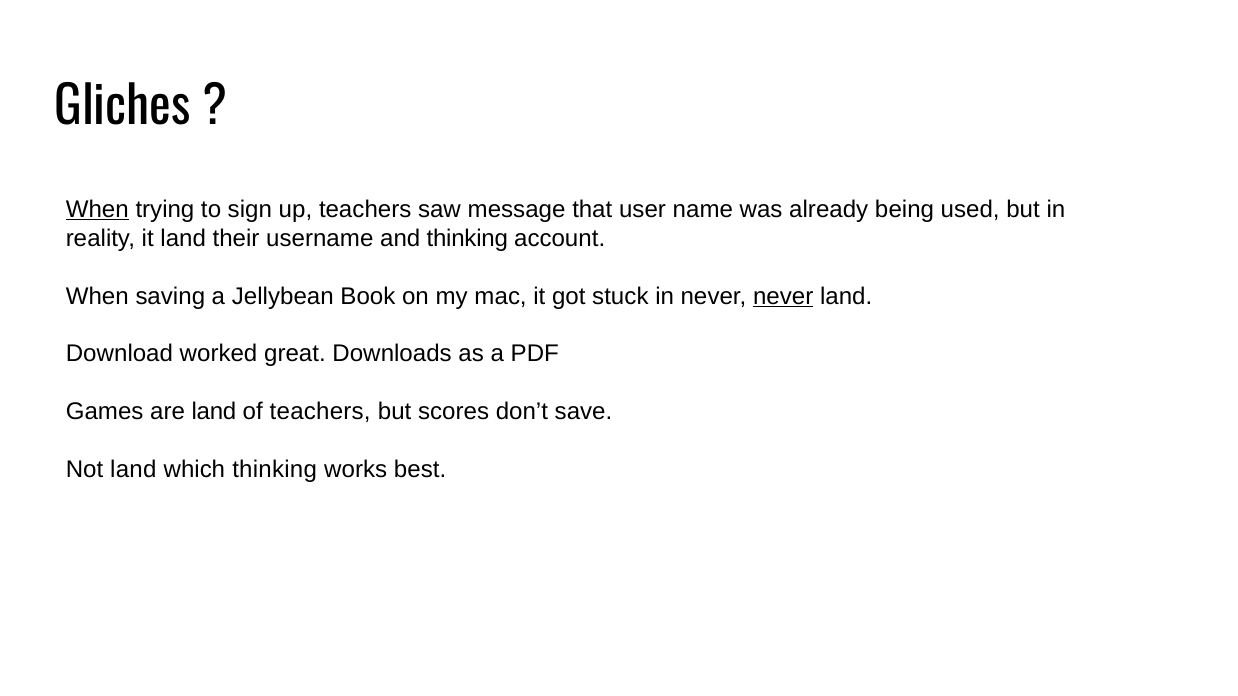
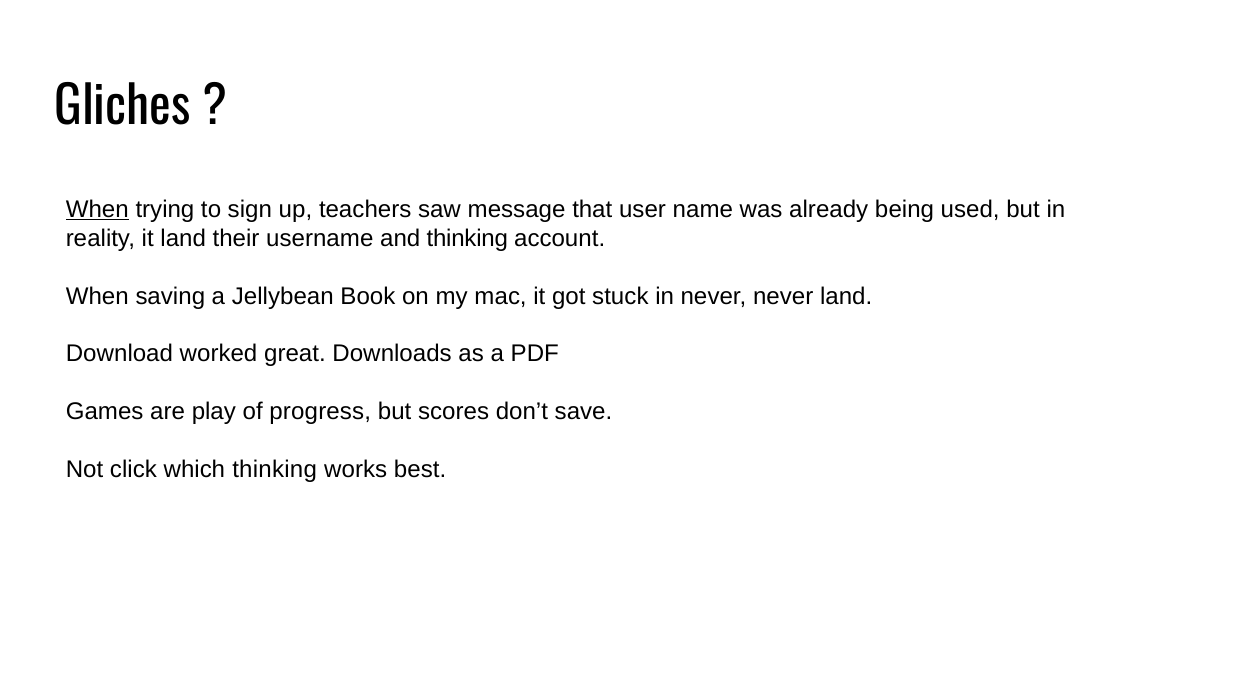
never underline: present -> none (783, 296)
are land: land -> play (214, 412)
of teachers: teachers -> progress (320, 412)
Not land: land -> click (133, 470)
